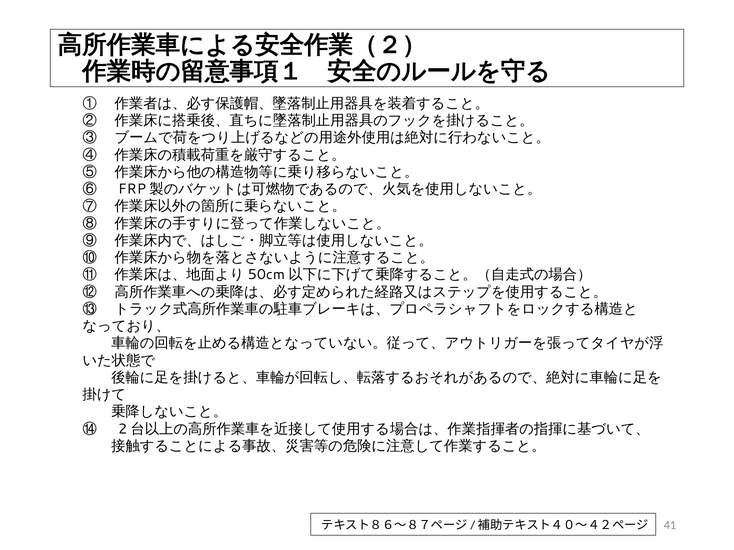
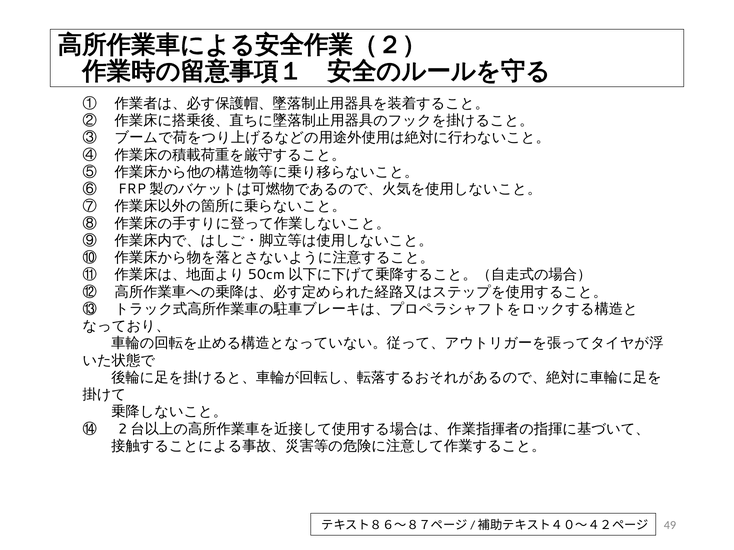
41: 41 -> 49 (670, 526)
